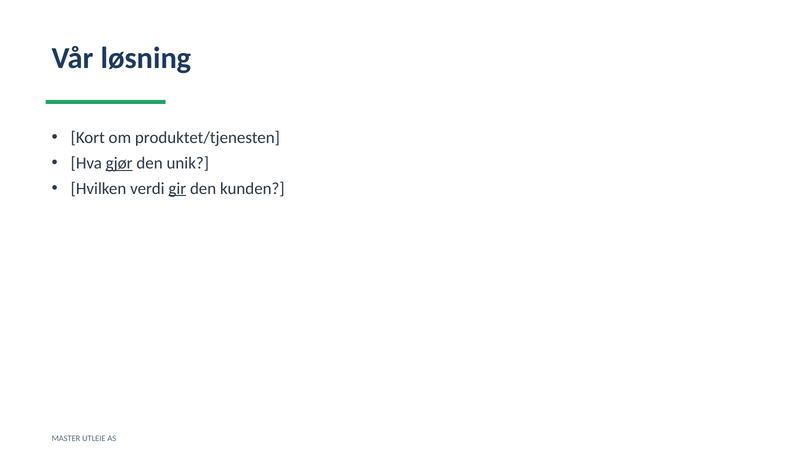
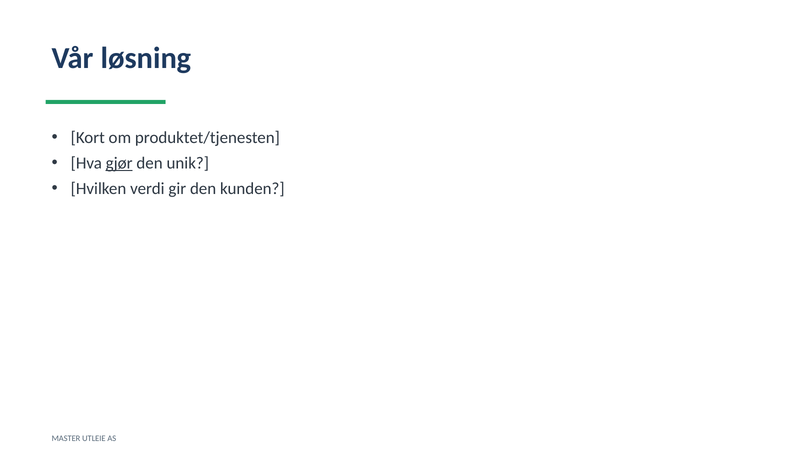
gir underline: present -> none (177, 188)
